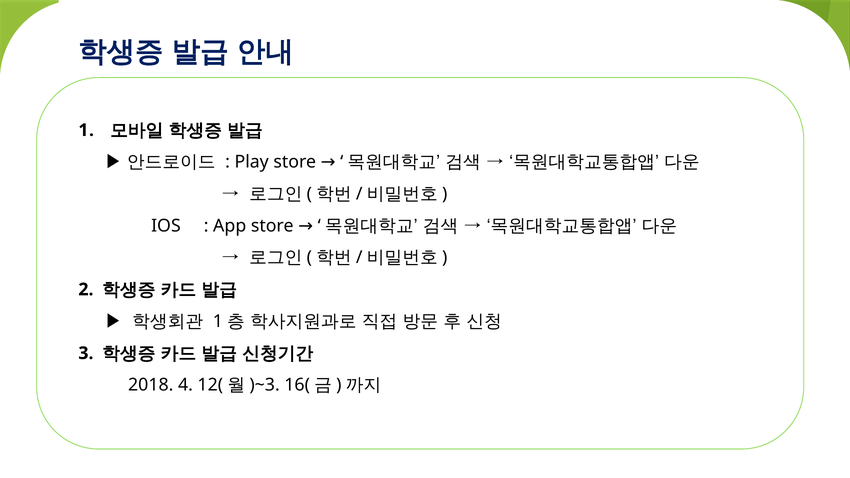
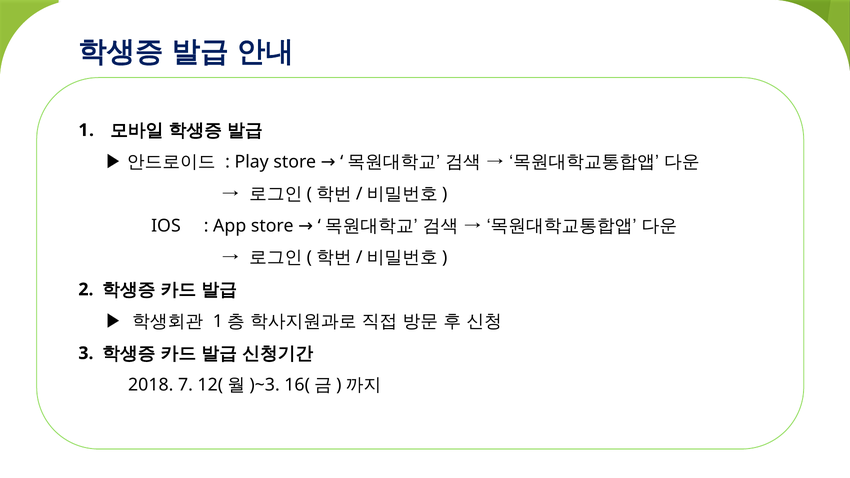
4: 4 -> 7 (185, 385)
